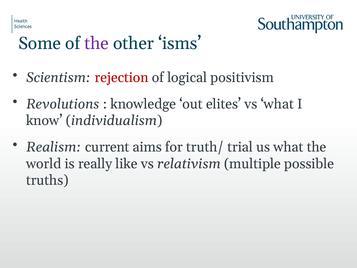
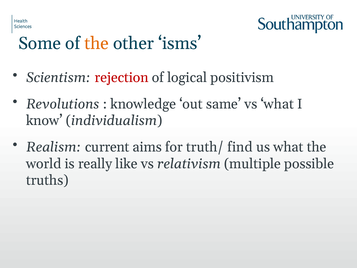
the colour: purple -> orange (97, 43)
elites: elites -> same (224, 104)
trial: trial -> find (240, 147)
